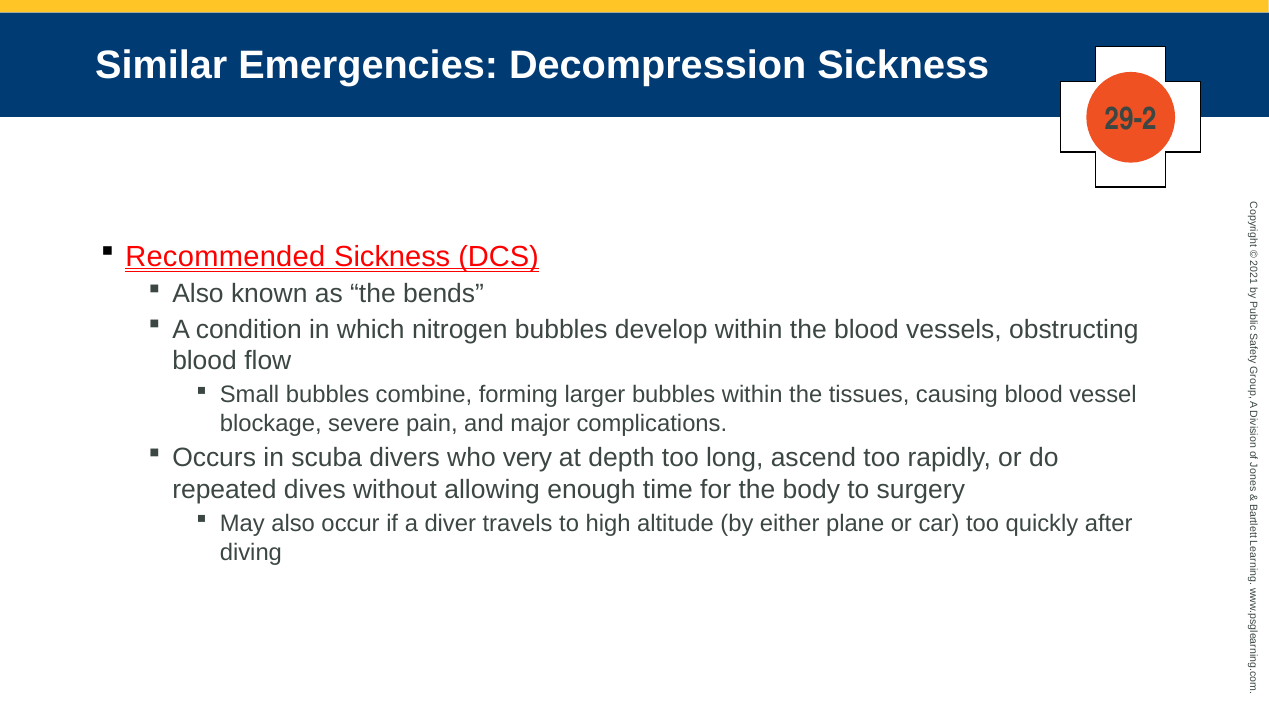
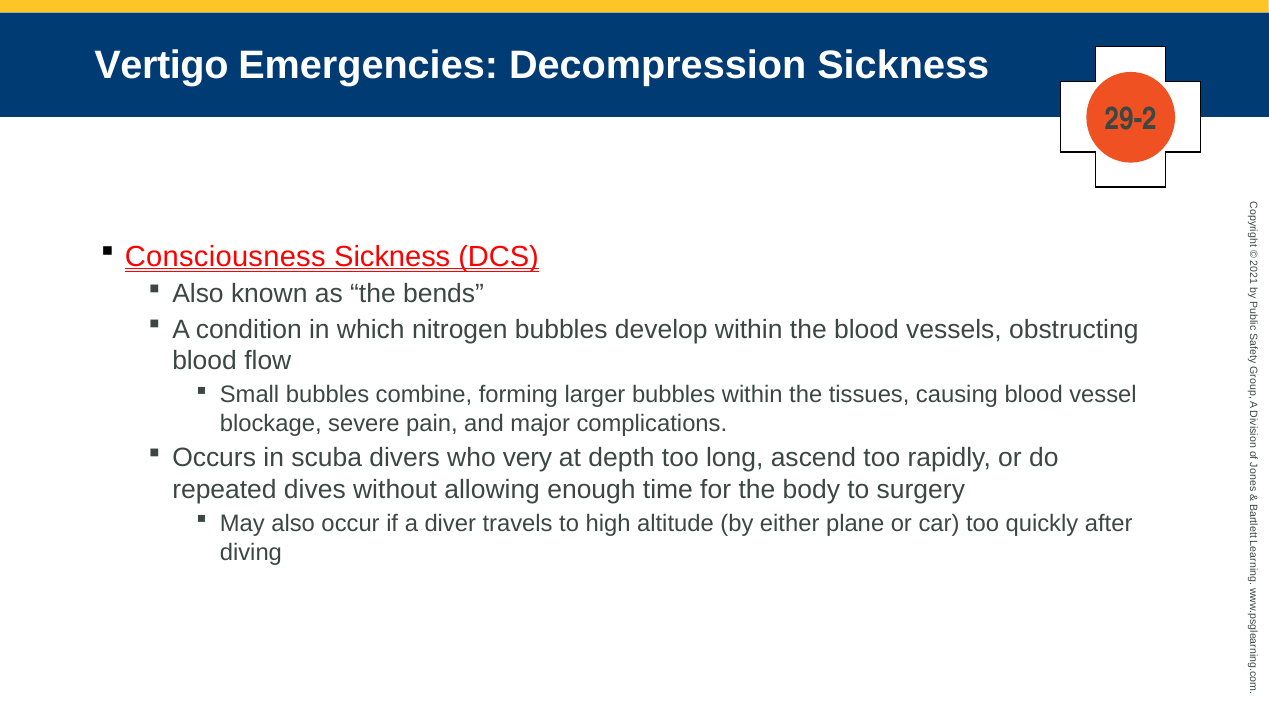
Similar: Similar -> Vertigo (161, 65)
Recommended: Recommended -> Consciousness (225, 257)
